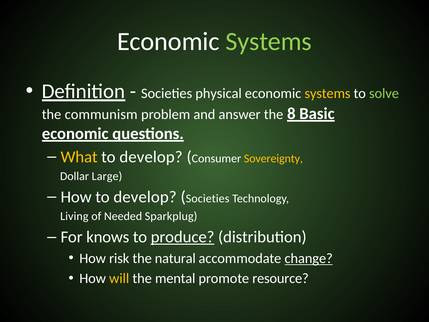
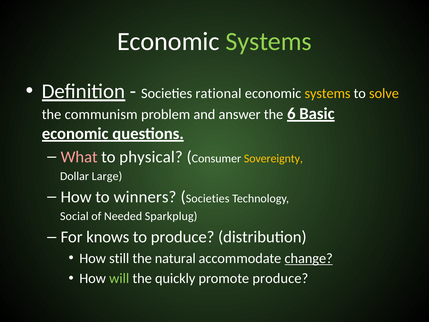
physical: physical -> rational (218, 93)
solve colour: light green -> yellow (384, 93)
8: 8 -> 6 (291, 113)
What colour: yellow -> pink (79, 157)
develop: develop -> physical (151, 157)
How to develop: develop -> winners (145, 197)
Living: Living -> Social (74, 216)
produce underline: present -> none (183, 237)
risk: risk -> still (119, 258)
will colour: yellow -> light green (119, 278)
mental: mental -> quickly (175, 278)
promote resource: resource -> produce (280, 278)
